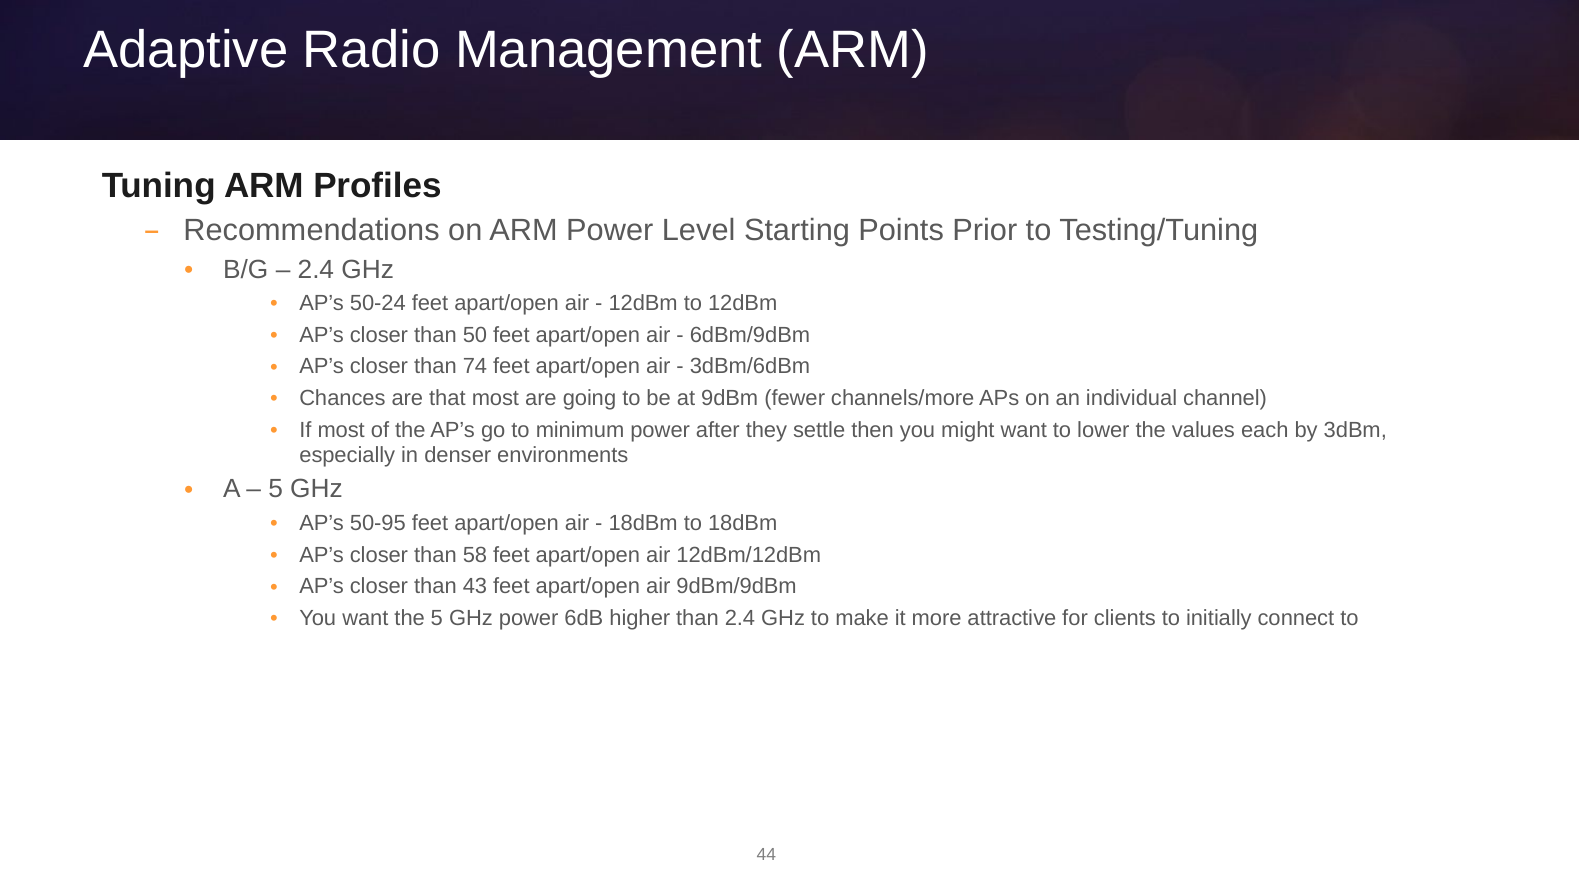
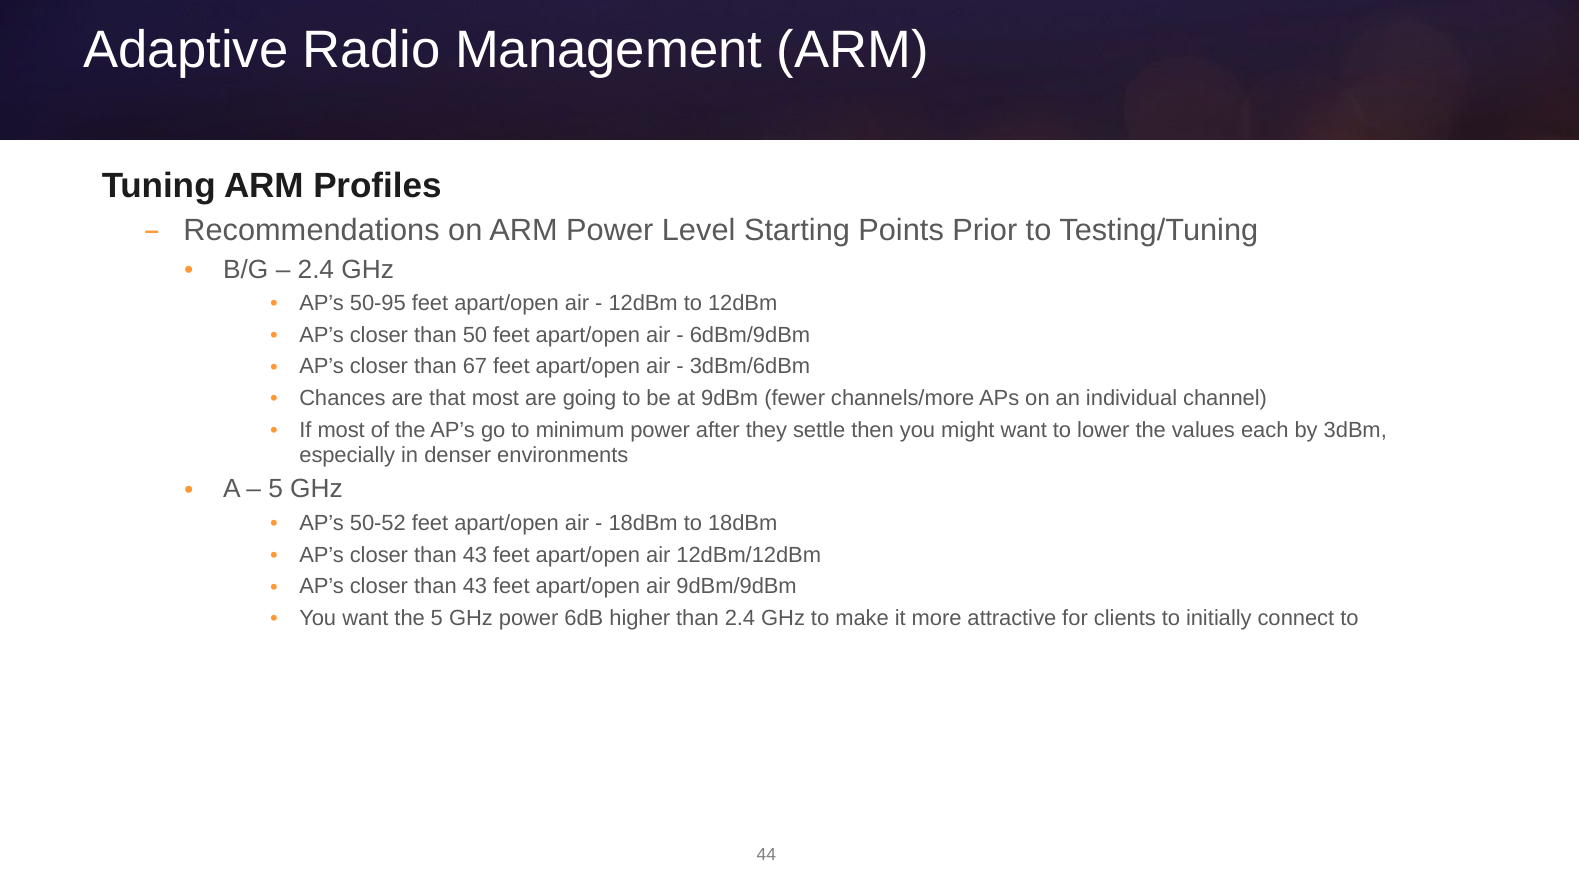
50-24: 50-24 -> 50-95 (378, 304)
74: 74 -> 67 (475, 367)
50-95: 50-95 -> 50-52 (378, 523)
58: 58 -> 43 (475, 555)
